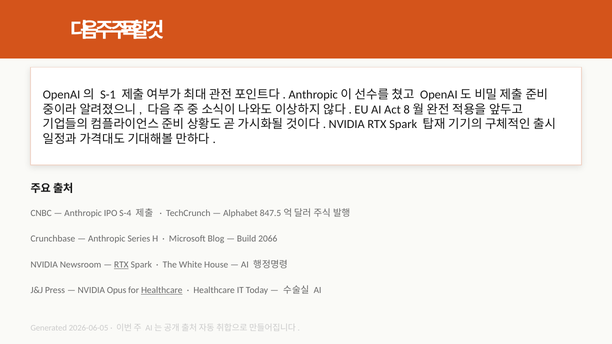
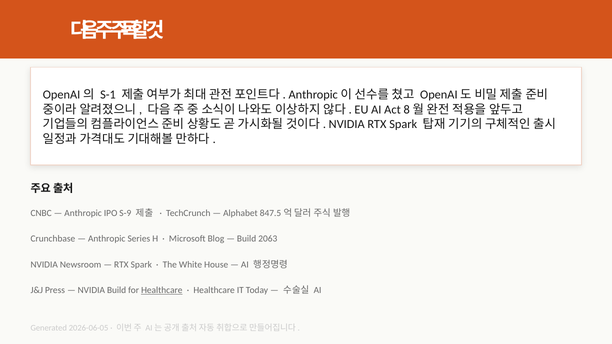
S-4: S-4 -> S-9 (125, 213)
2066: 2066 -> 2063 (268, 239)
RTX underline: present -> none (121, 265)
NVIDIA Opus: Opus -> Build (117, 290)
